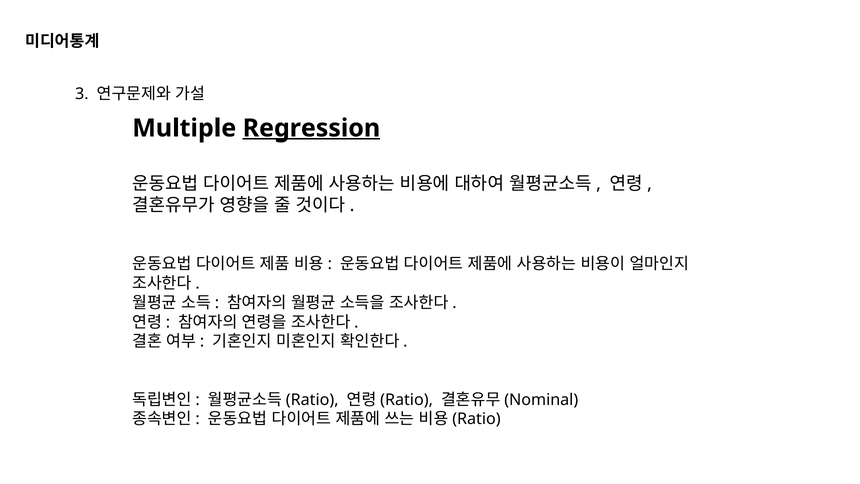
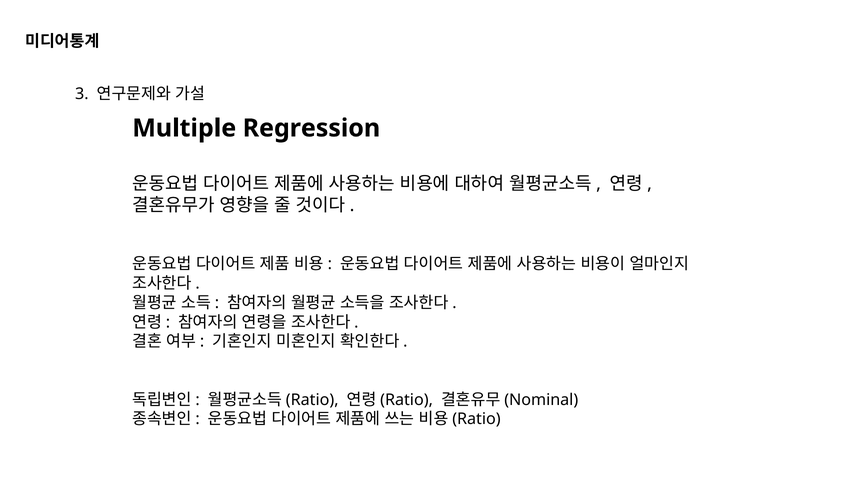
Regression underline: present -> none (311, 128)
